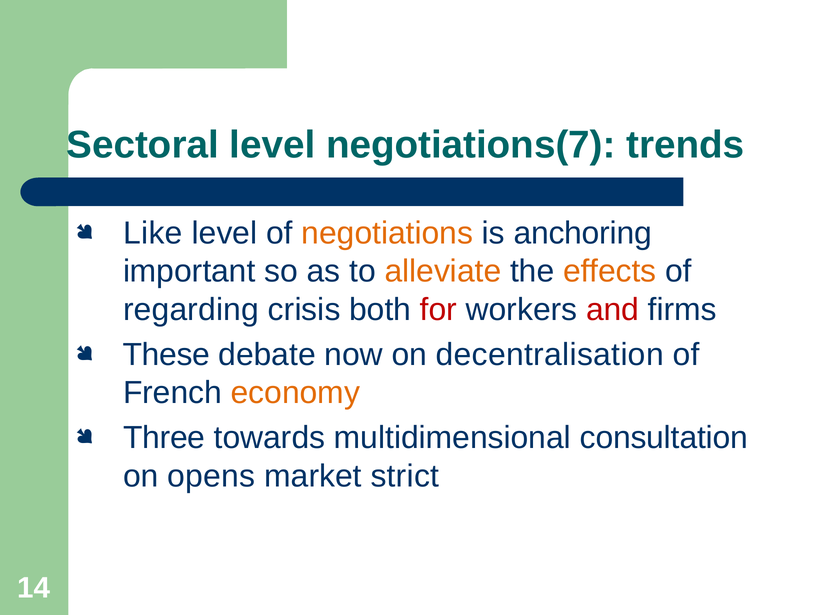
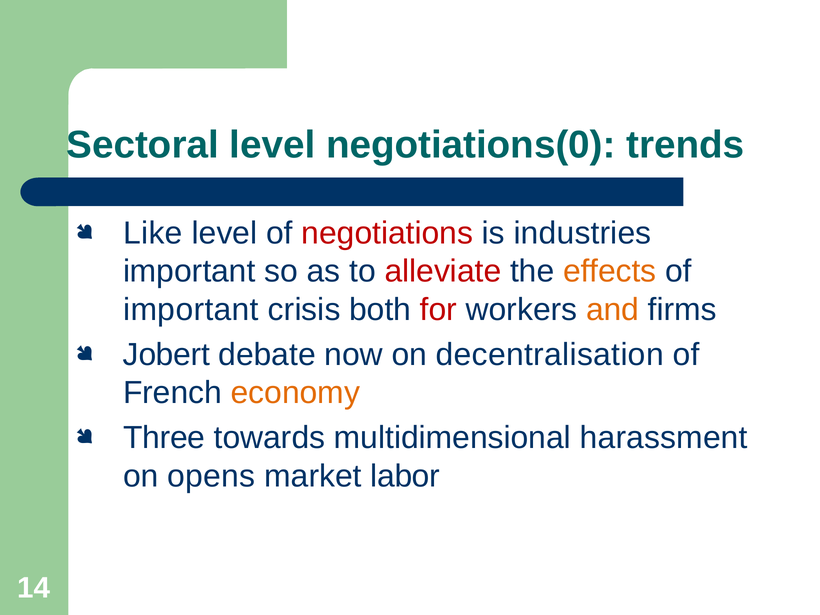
negotiations(7: negotiations(7 -> negotiations(0 (471, 145)
negotiations colour: orange -> red (387, 233)
anchoring: anchoring -> industries (583, 233)
alleviate colour: orange -> red (443, 271)
regarding: regarding -> important (191, 310)
and colour: red -> orange (613, 310)
These: These -> Jobert (166, 355)
consultation: consultation -> harassment (664, 438)
strict: strict -> labor (405, 476)
